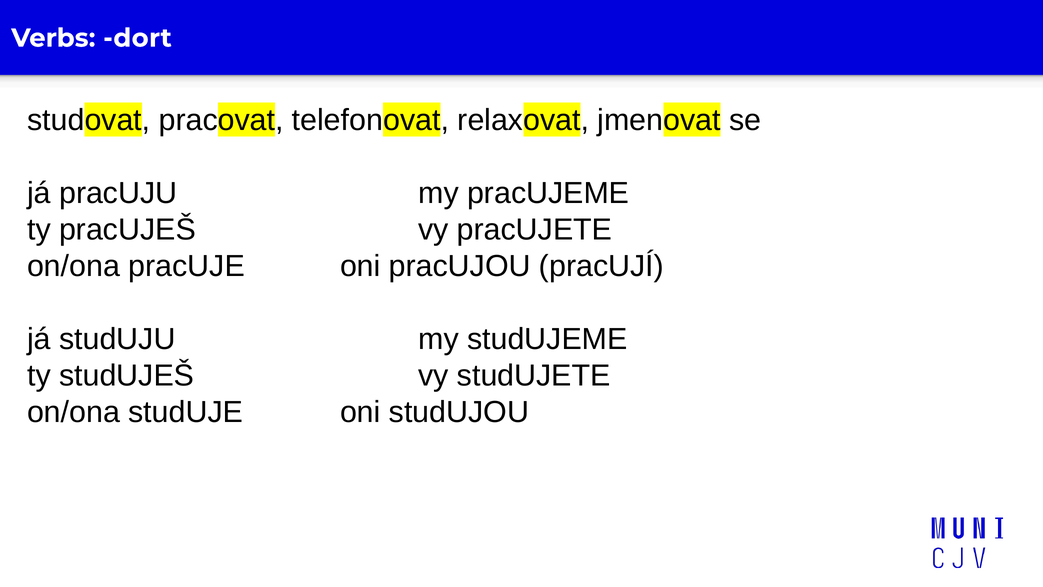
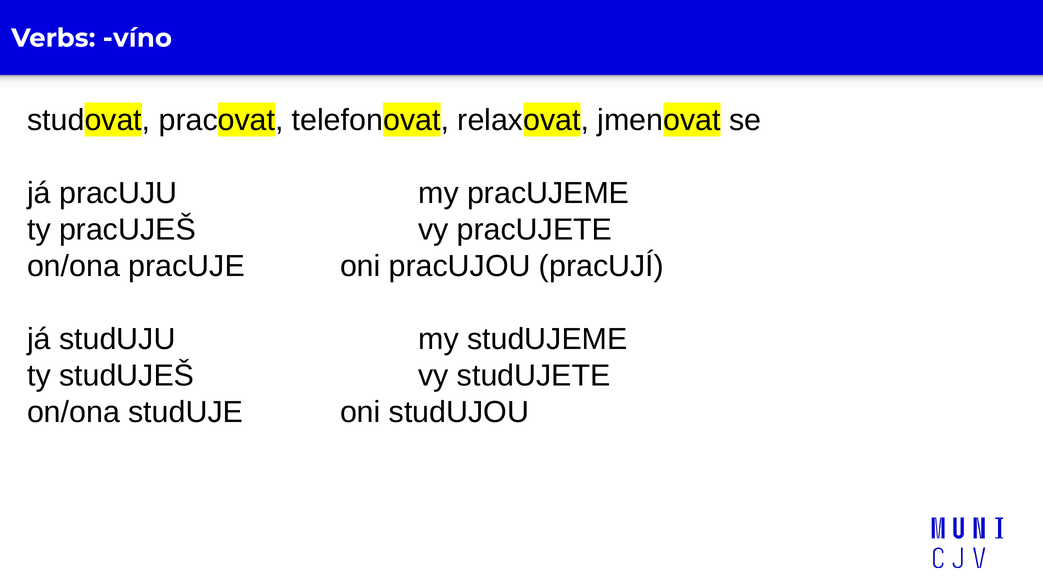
dort: dort -> víno (137, 38)
